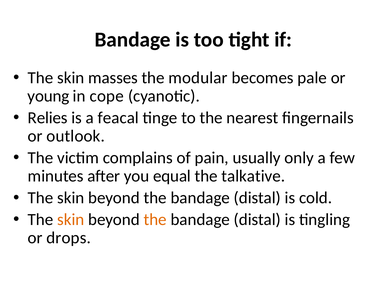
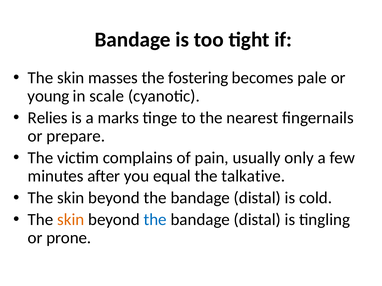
modular: modular -> fostering (198, 78)
cope: cope -> scale (107, 96)
feacal: feacal -> marks (118, 118)
outlook: outlook -> prepare (76, 136)
the colour: orange -> blue (155, 220)
drops: drops -> prone (69, 238)
